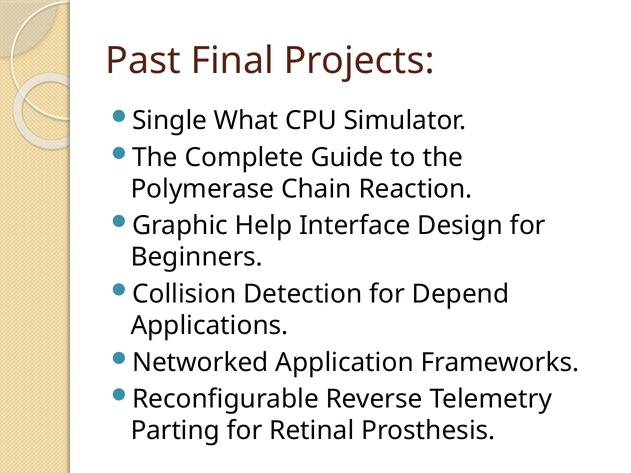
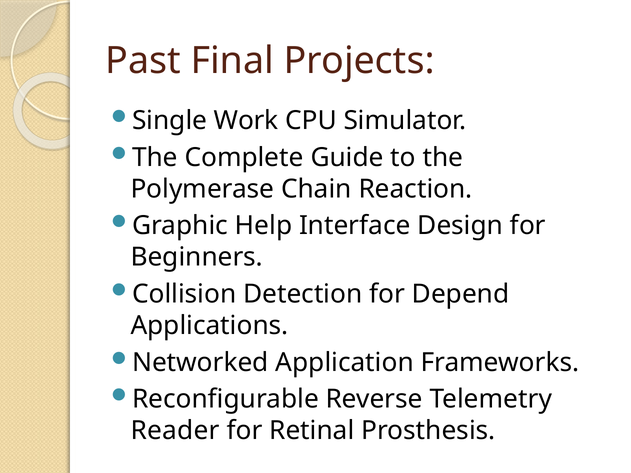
What: What -> Work (246, 121)
Parting: Parting -> Reader (175, 431)
